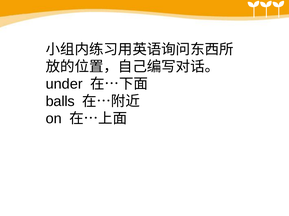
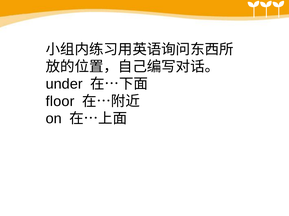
balls: balls -> floor (60, 102)
